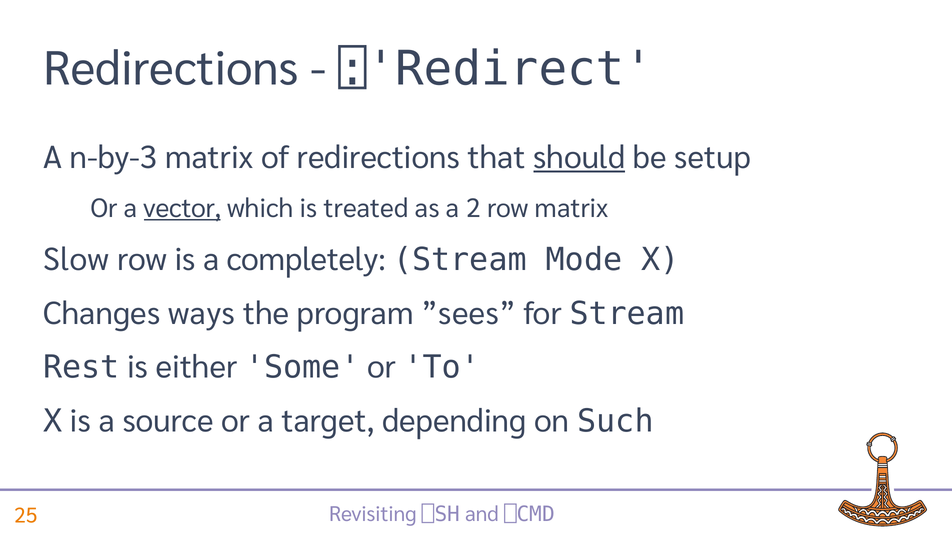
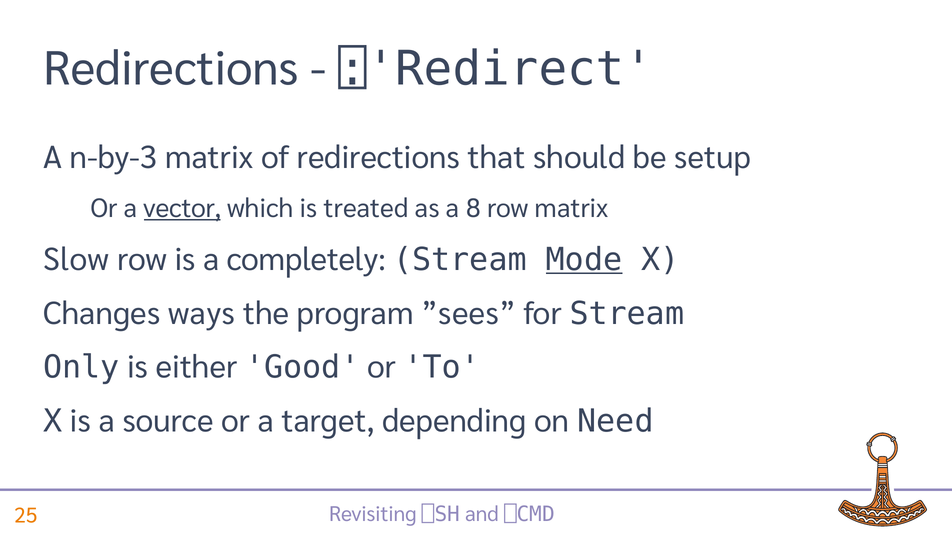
should underline: present -> none (579, 158)
2: 2 -> 8 (473, 208)
Mode underline: none -> present (584, 259)
Rest: Rest -> Only (81, 367)
Some: Some -> Good (302, 367)
Such: Such -> Need (615, 421)
